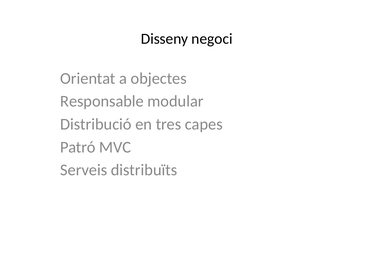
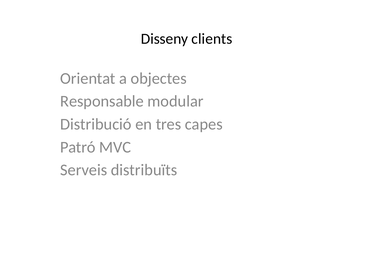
negoci: negoci -> clients (212, 39)
